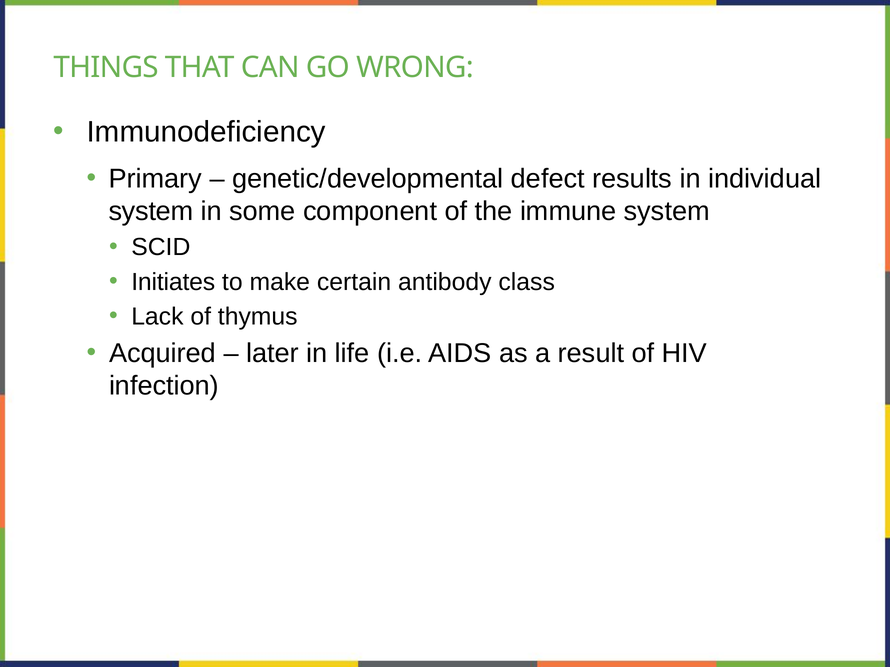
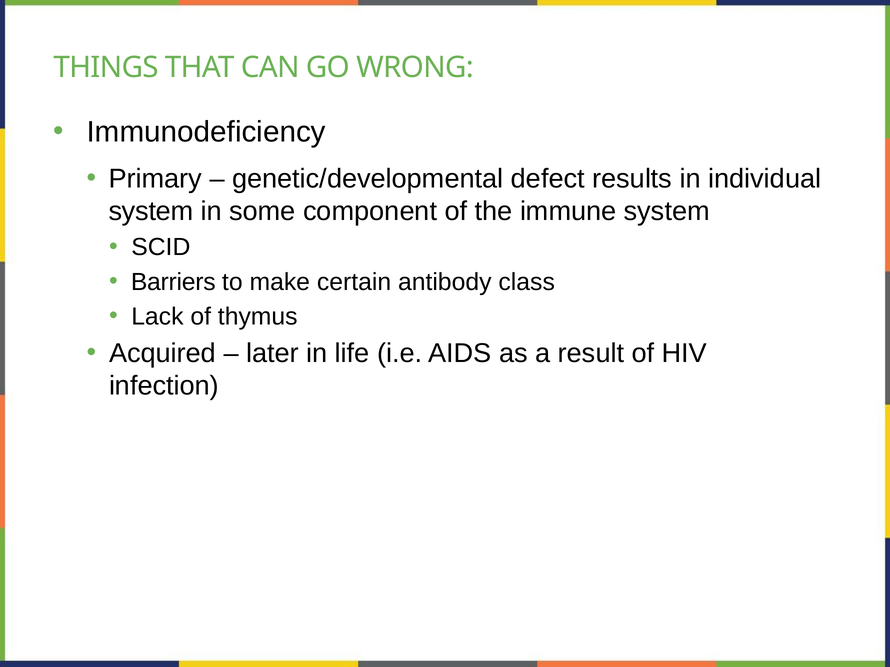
Initiates: Initiates -> Barriers (173, 282)
